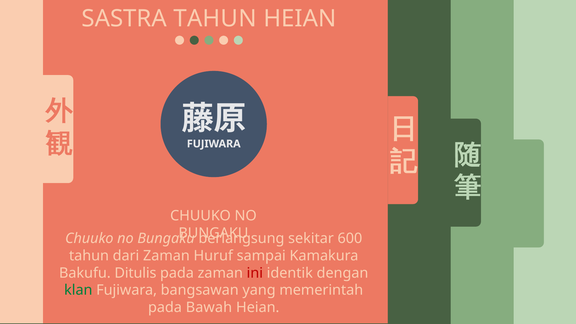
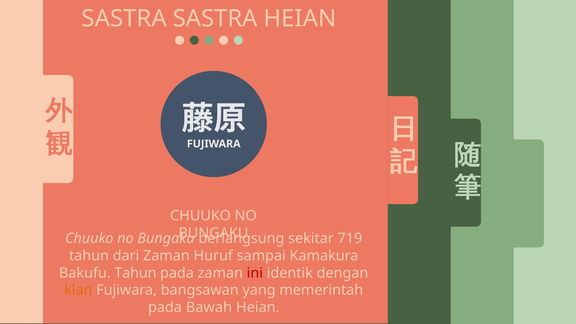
SASTRA TAHUN: TAHUN -> SASTRA (215, 19)
600: 600 -> 719 (350, 238)
Bakufu Ditulis: Ditulis -> Tahun (135, 273)
klan colour: green -> orange (78, 290)
